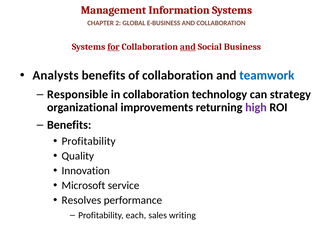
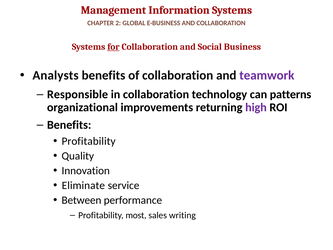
and underline: present -> none (188, 47)
teamwork colour: blue -> purple (267, 75)
strategy: strategy -> patterns (290, 94)
Microsoft: Microsoft -> Eliminate (83, 185)
Resolves: Resolves -> Between (81, 200)
each: each -> most (136, 215)
